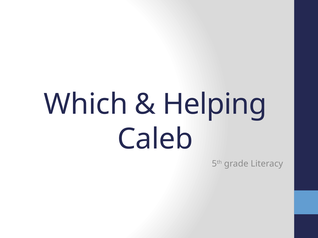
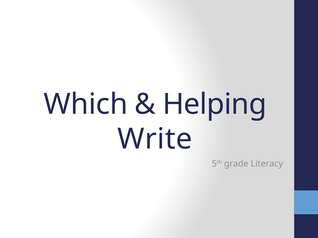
Caleb: Caleb -> Write (155, 139)
